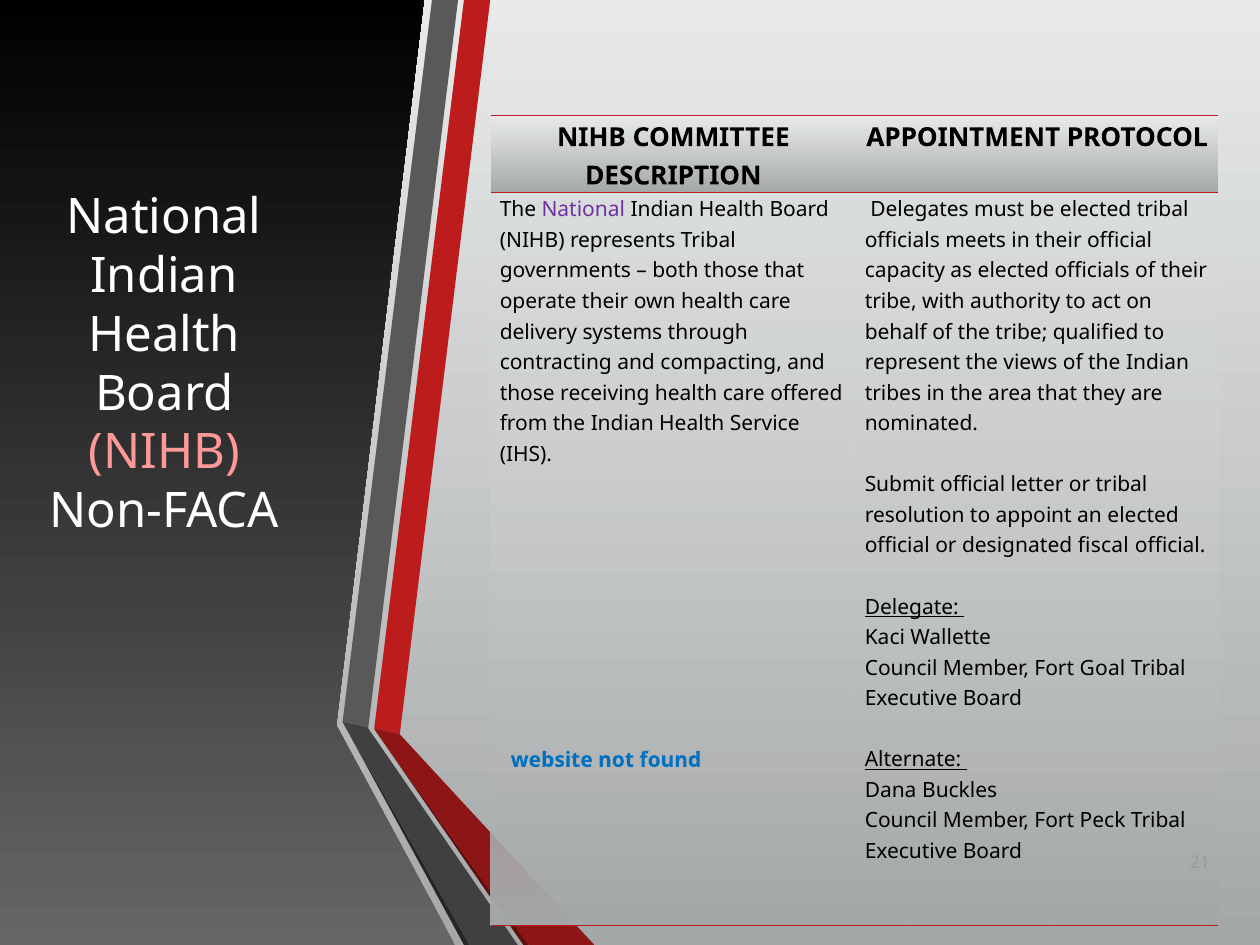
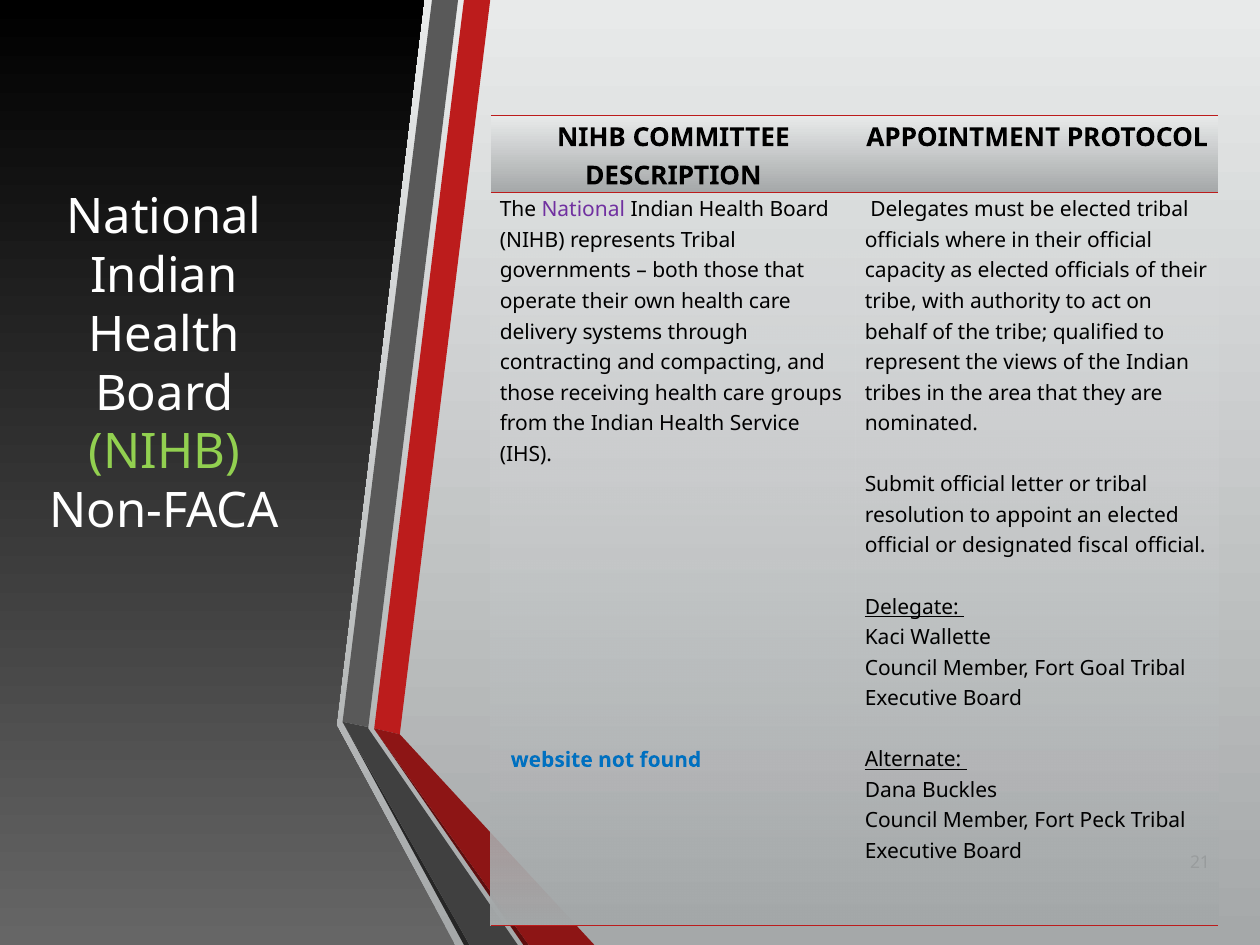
meets: meets -> where (976, 240)
offered: offered -> groups (806, 393)
NIHB colour: pink -> light green (164, 453)
